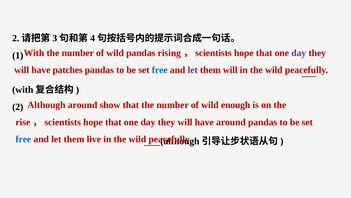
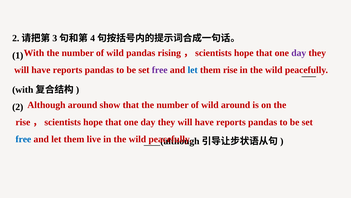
patches: patches -> reports (68, 70)
free colour: blue -> purple (160, 70)
let colour: purple -> blue (193, 70)
them will: will -> rise (230, 70)
wild enough: enough -> around (236, 105)
around: around -> reports (231, 122)
